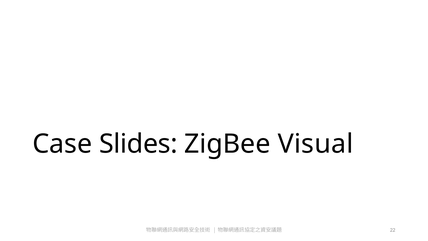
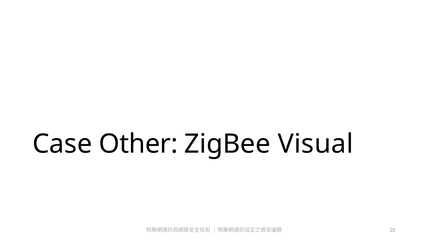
Slides: Slides -> Other (138, 144)
